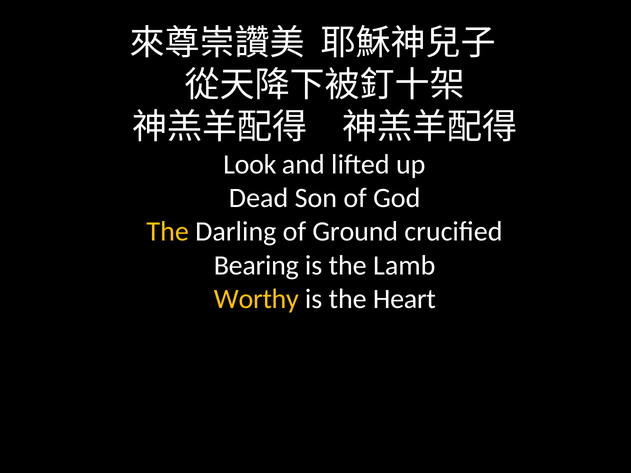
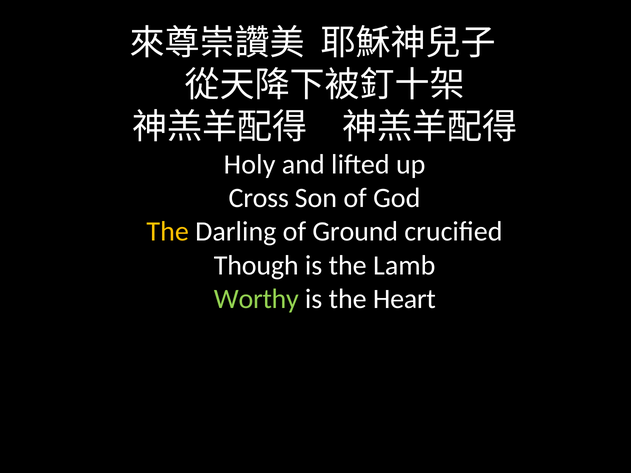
Look: Look -> Holy (250, 165)
Dead: Dead -> Cross (259, 198)
Bearing: Bearing -> Though (256, 266)
Worthy colour: yellow -> light green (256, 299)
